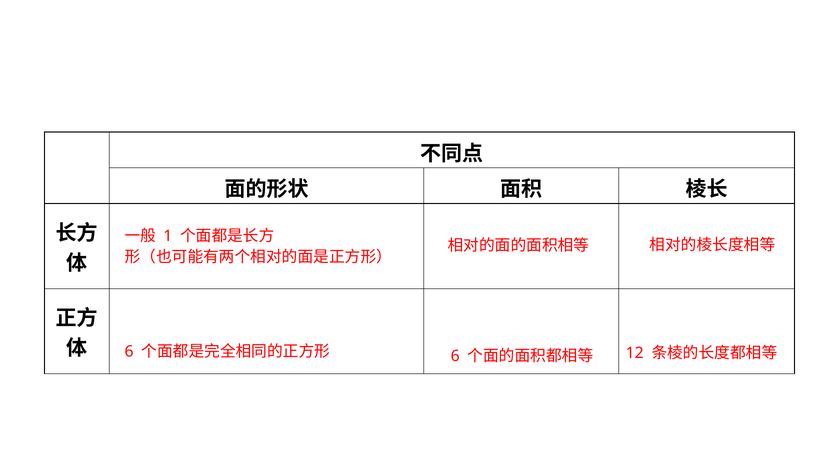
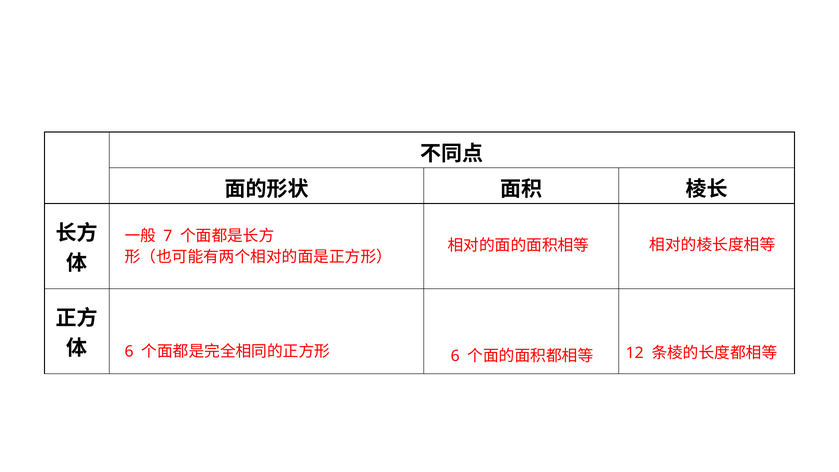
1: 1 -> 7 (168, 236)
